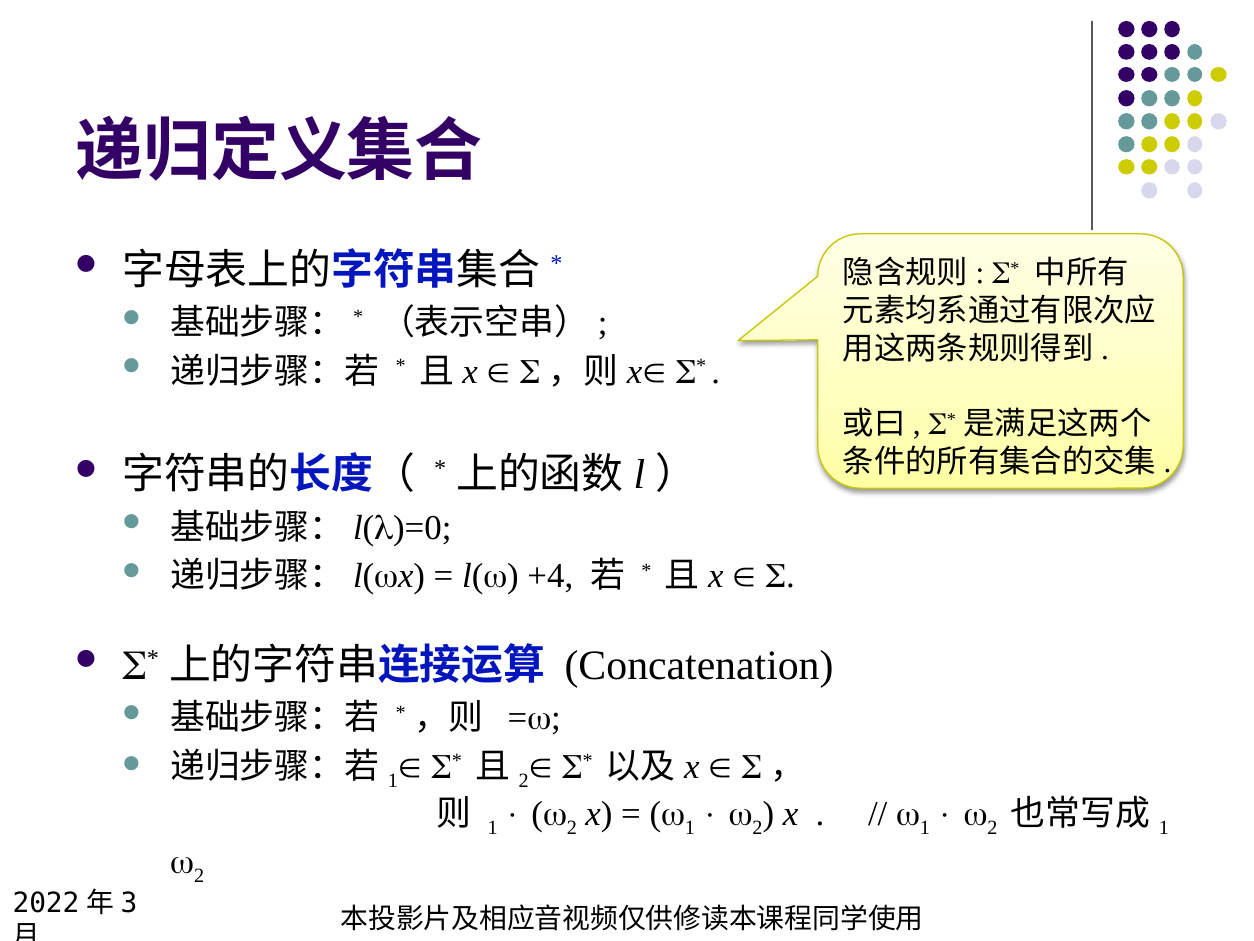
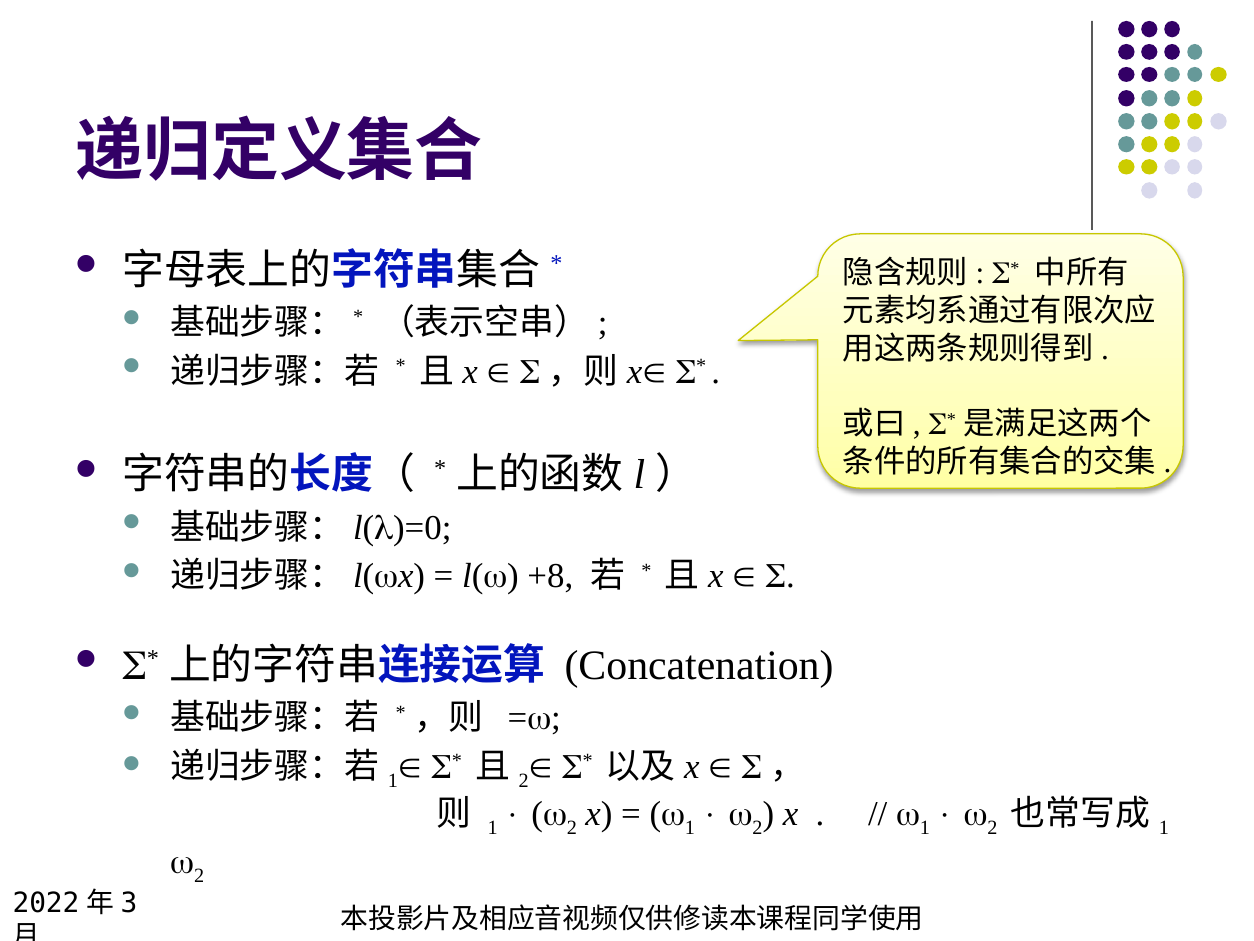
+4: +4 -> +8 (550, 576)
